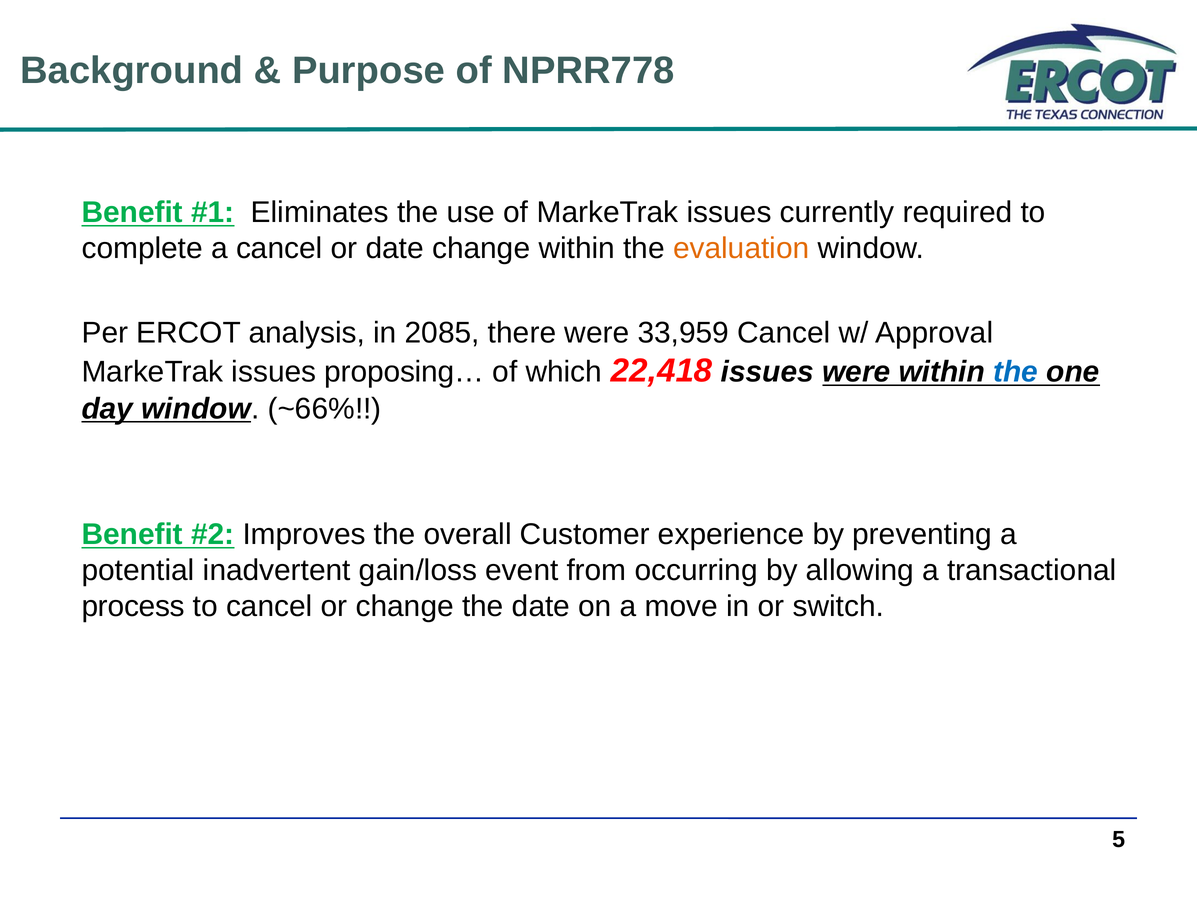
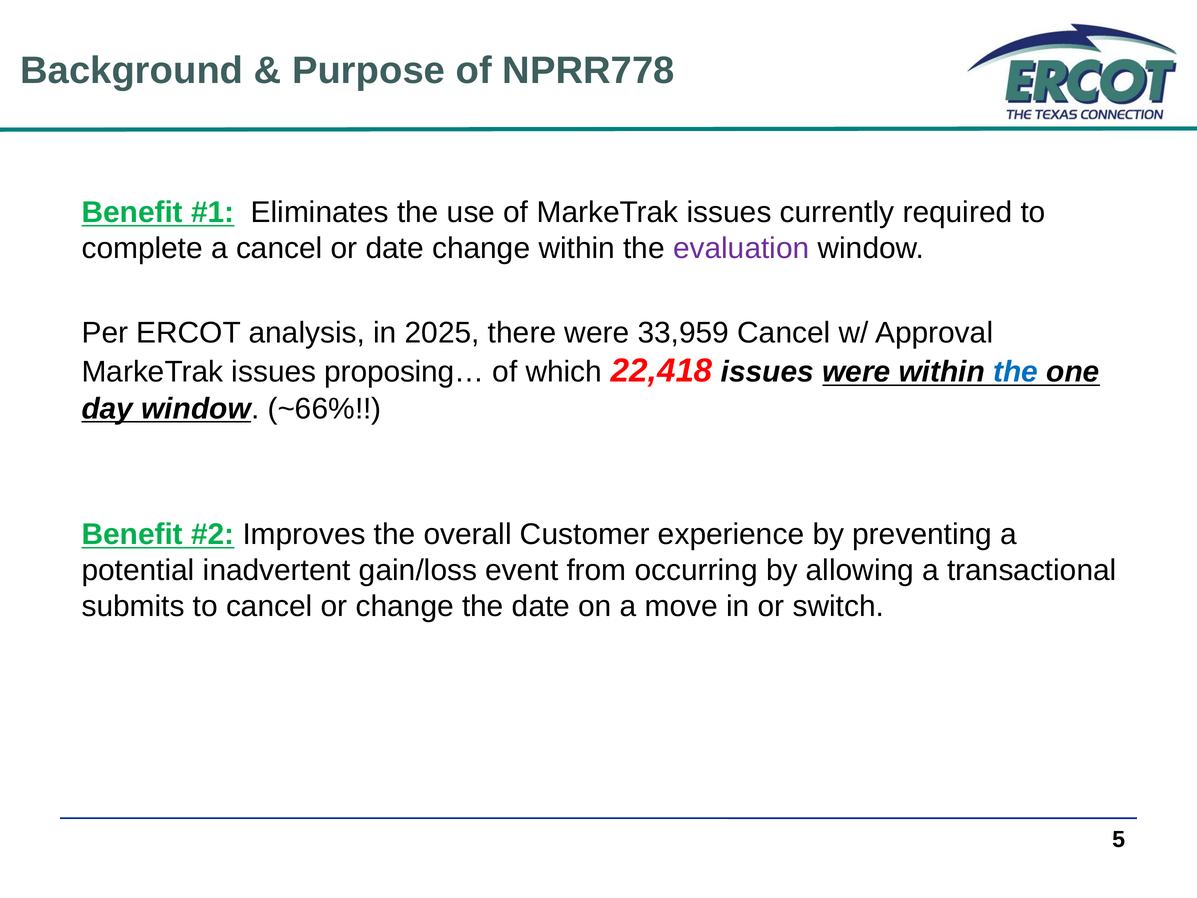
evaluation colour: orange -> purple (741, 248)
2085: 2085 -> 2025 (442, 333)
process: process -> submits (133, 606)
